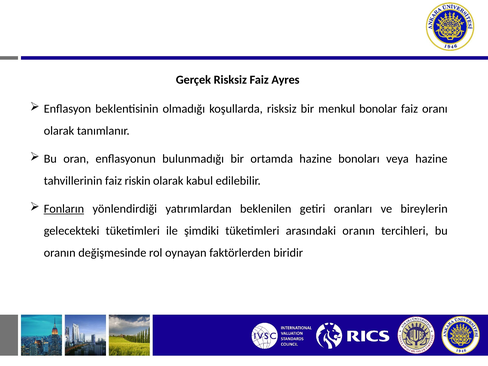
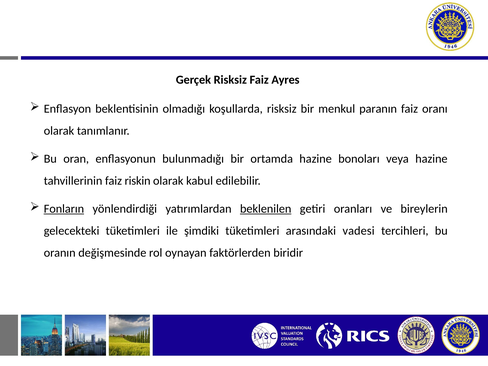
bonolar: bonolar -> paranın (378, 109)
beklenilen underline: none -> present (266, 209)
arasındaki oranın: oranın -> vadesi (359, 231)
